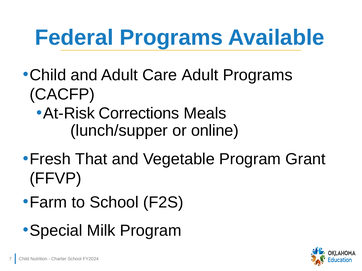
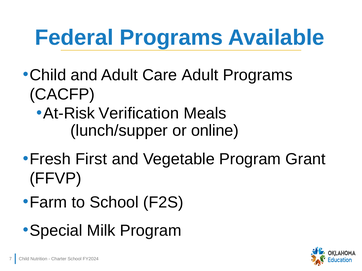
Corrections: Corrections -> Verification (139, 113)
That: That -> First (91, 159)
